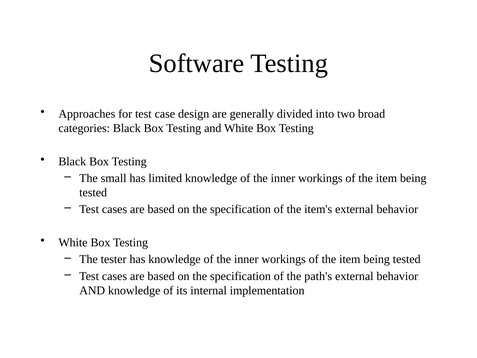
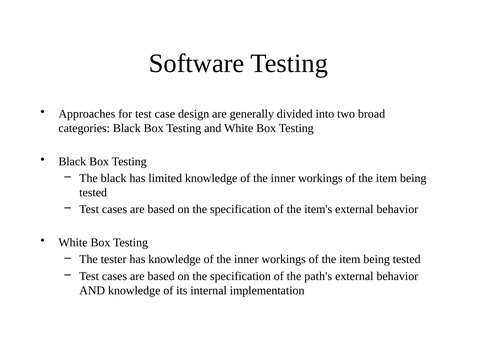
The small: small -> black (114, 178)
